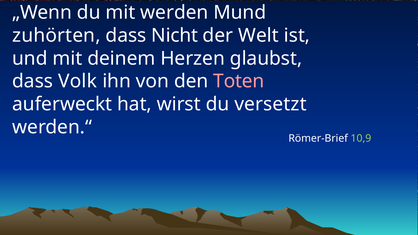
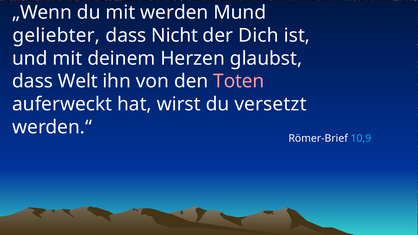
zuhörten: zuhörten -> geliebter (56, 35)
Welt: Welt -> Dich (258, 35)
Volk: Volk -> Welt (78, 81)
10,9 colour: light green -> light blue (361, 138)
